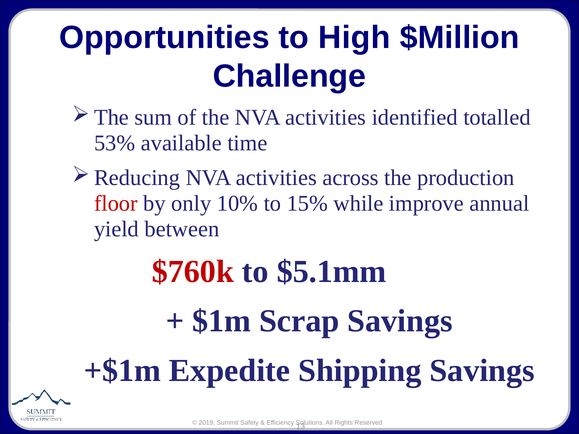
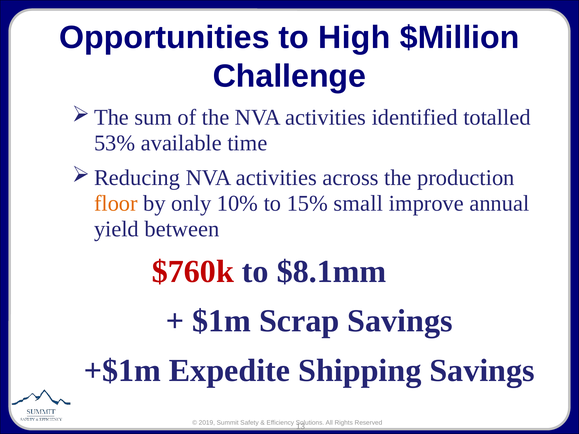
floor colour: red -> orange (116, 204)
while: while -> small (358, 204)
$5.1mm: $5.1mm -> $8.1mm (332, 272)
